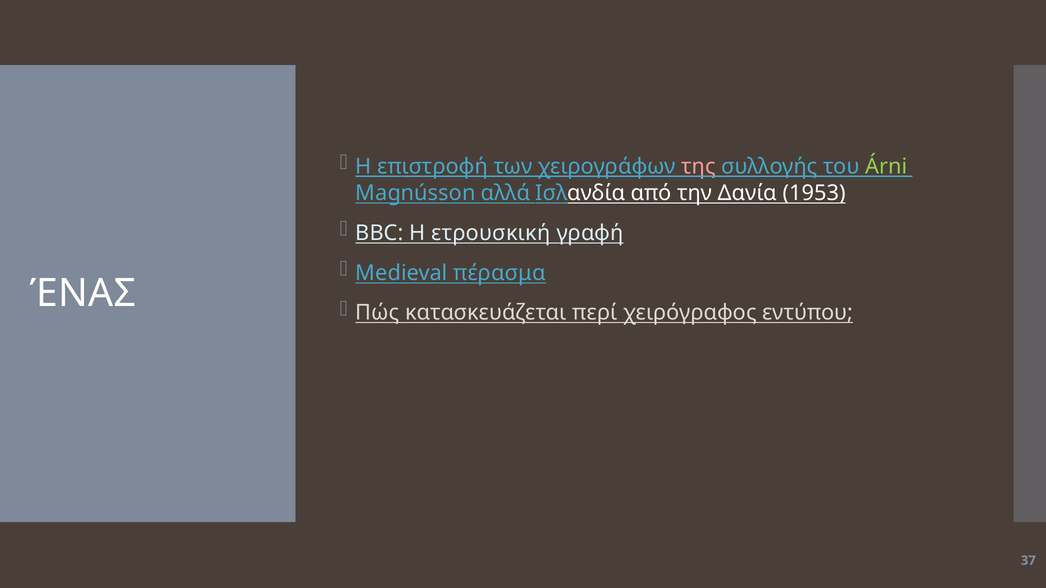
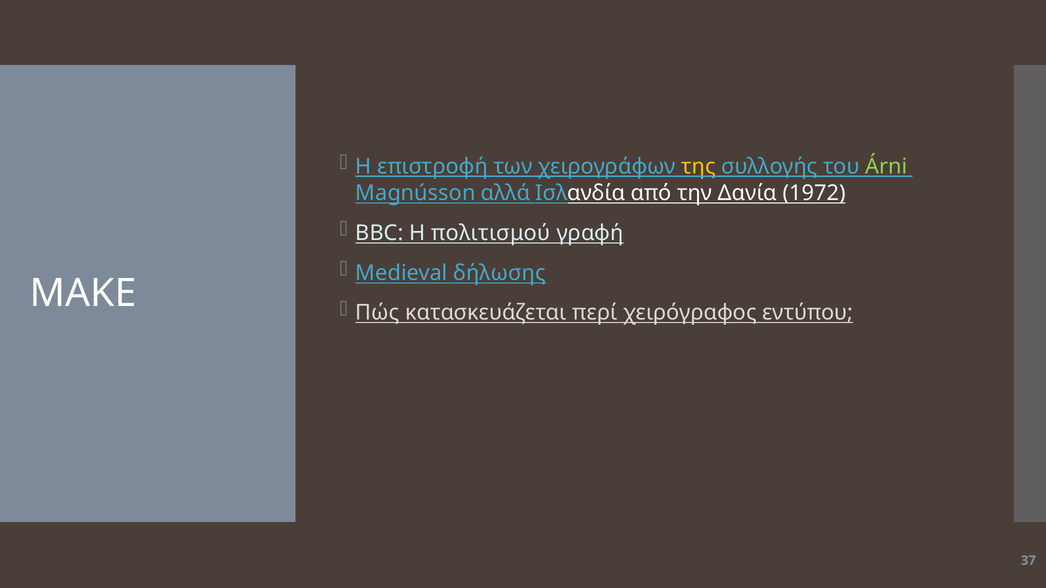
της colour: pink -> yellow (698, 166)
1953: 1953 -> 1972 (814, 193)
ετρουσκική: ετρουσκική -> πολιτισμού (491, 233)
πέρασμα: πέρασμα -> δήλωσης (499, 273)
ΈΝΑΣ: ΈΝΑΣ -> MAKE (83, 294)
